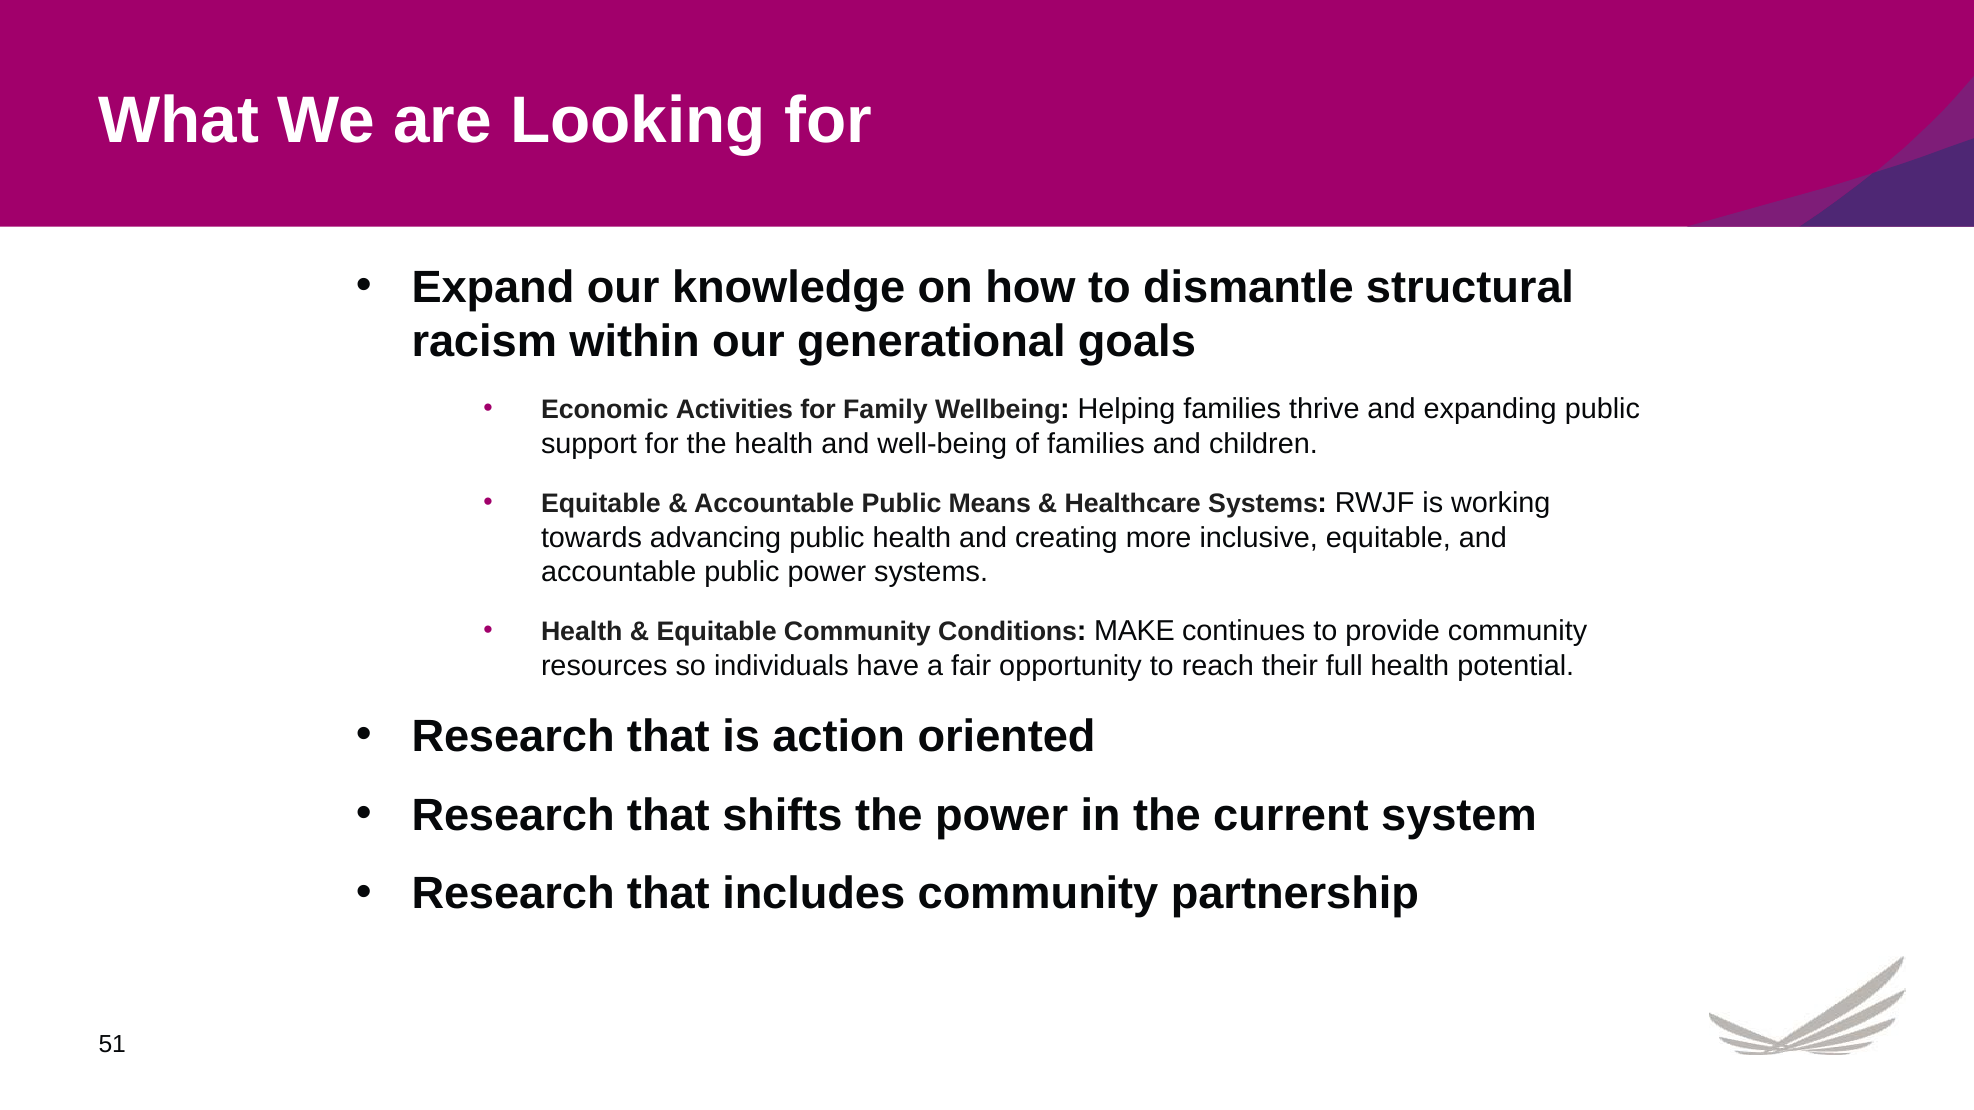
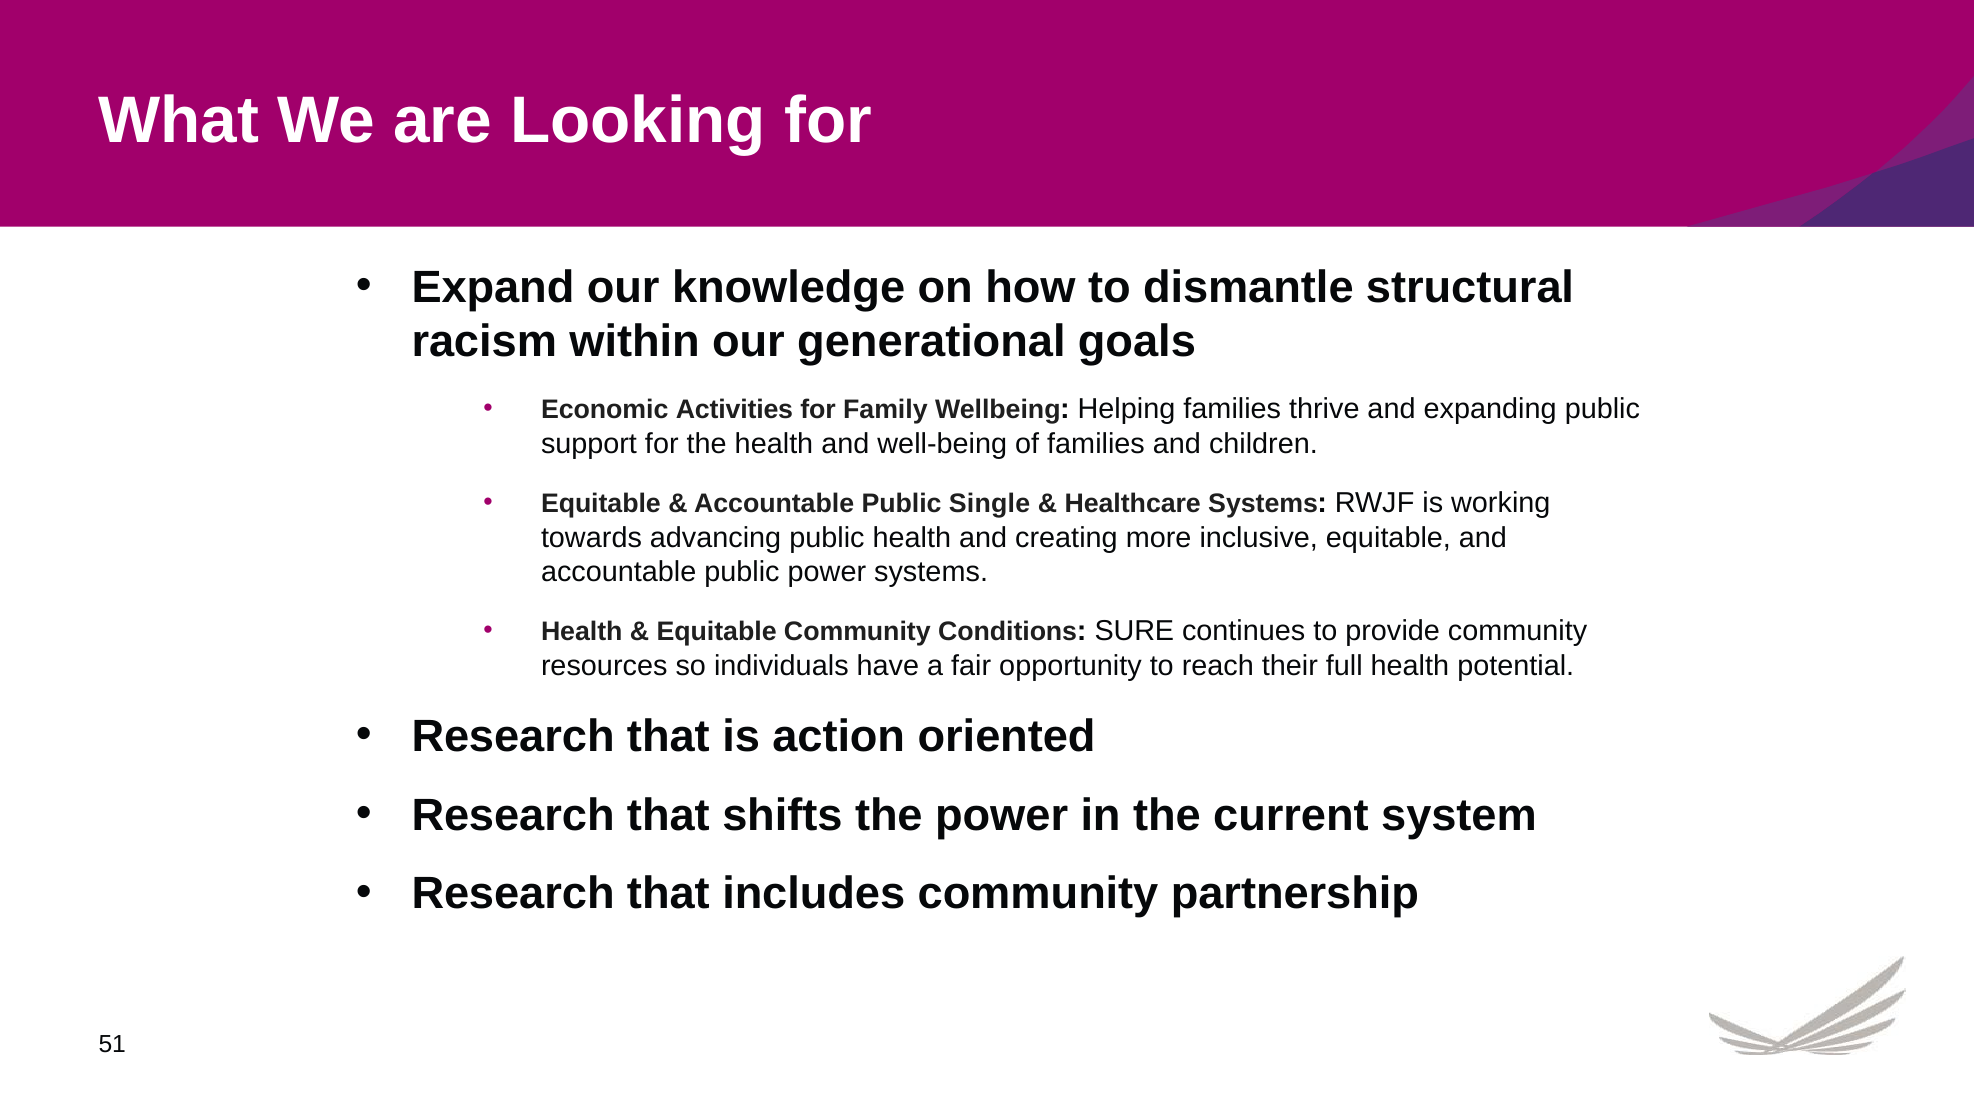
Means: Means -> Single (990, 504)
MAKE: MAKE -> SURE (1134, 632)
